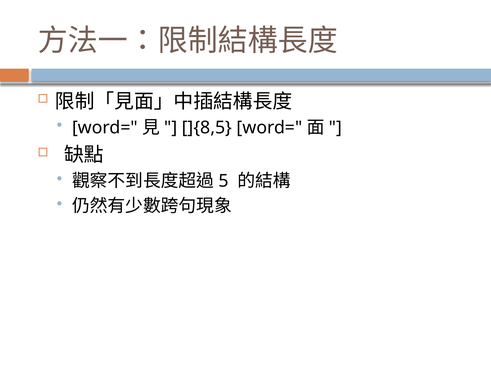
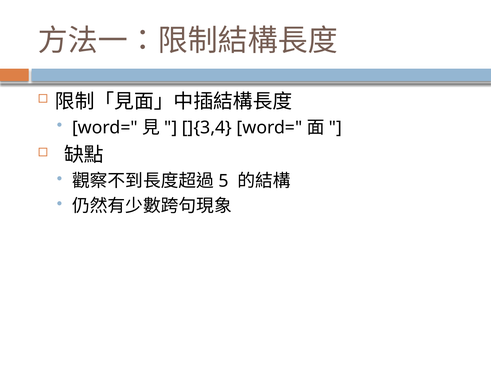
]{8,5: ]{8,5 -> ]{3,4 (207, 128)
